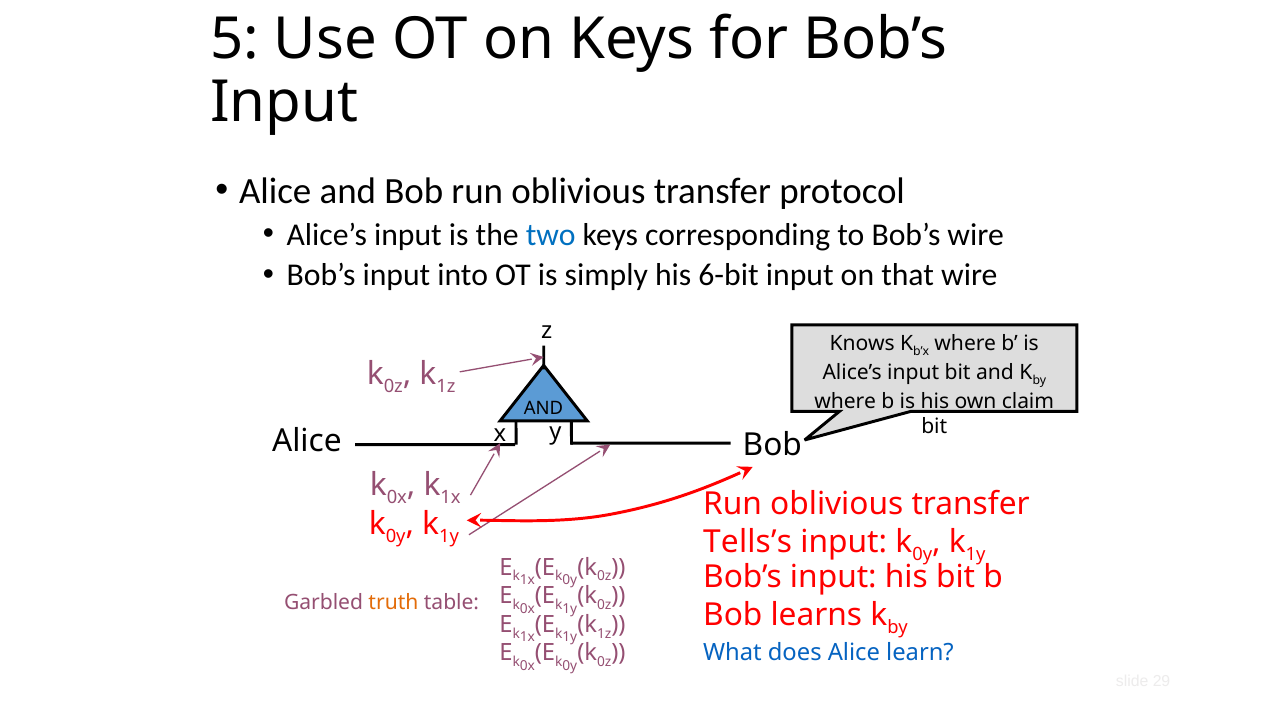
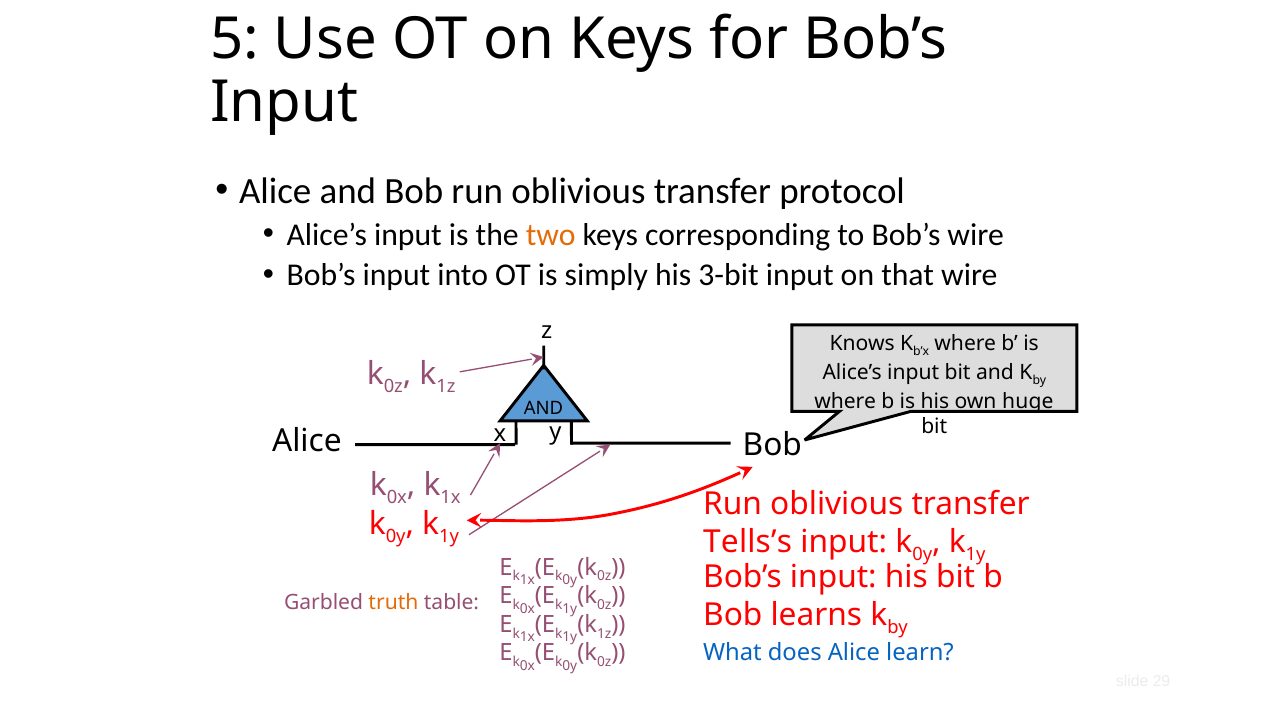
two colour: blue -> orange (551, 234)
6-bit: 6-bit -> 3-bit (729, 275)
claim: claim -> huge (1028, 401)
